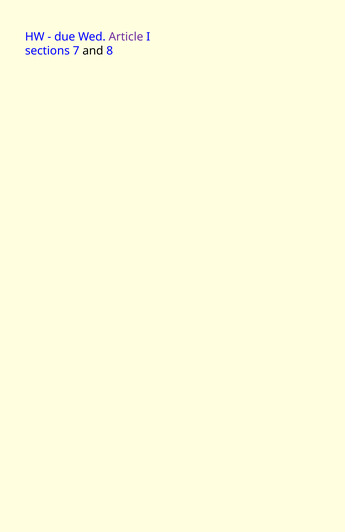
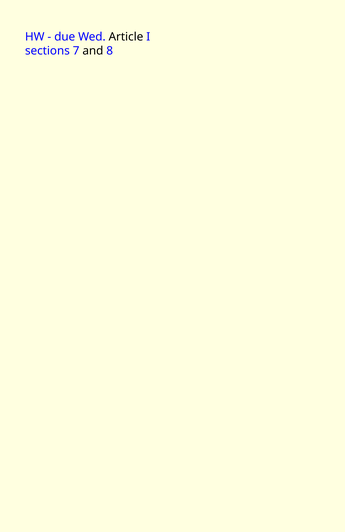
Article colour: purple -> black (126, 37)
